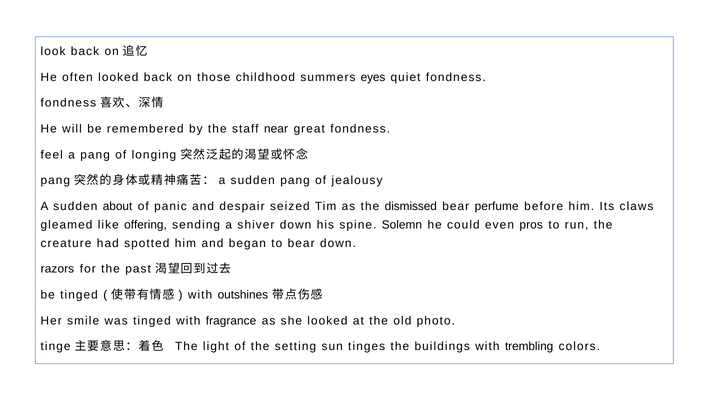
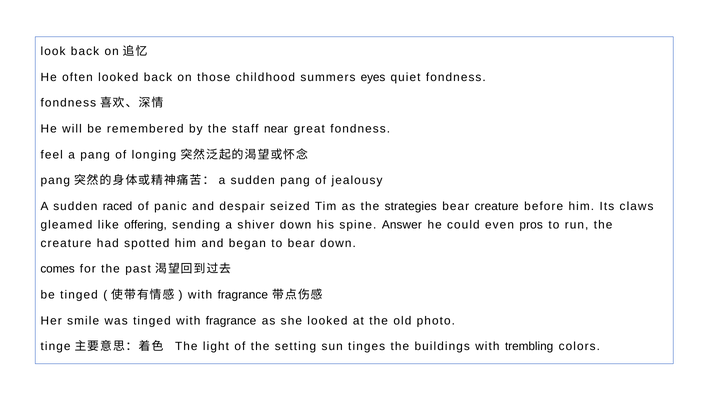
about: about -> raced (118, 206)
dismissed: dismissed -> strategies (411, 206)
bear perfume: perfume -> creature (497, 206)
Solemn: Solemn -> Answer (402, 225)
razors: razors -> comes (58, 269)
outshines: outshines -> fragrance (243, 295)
